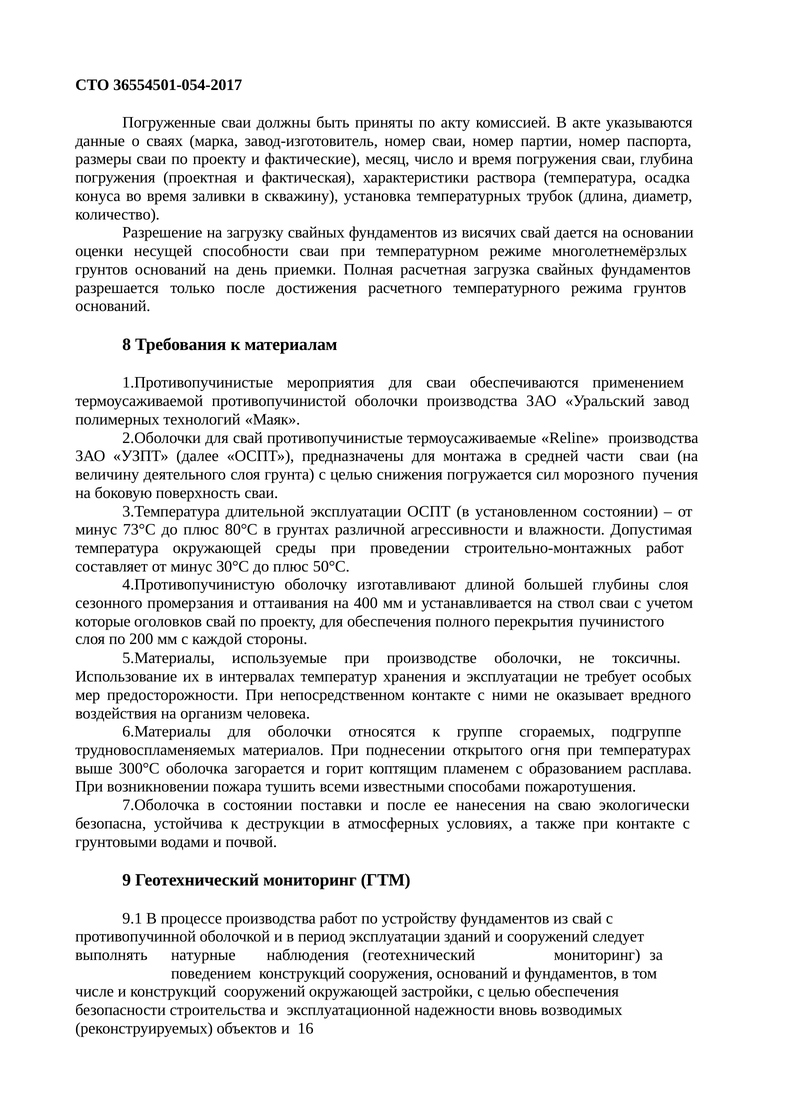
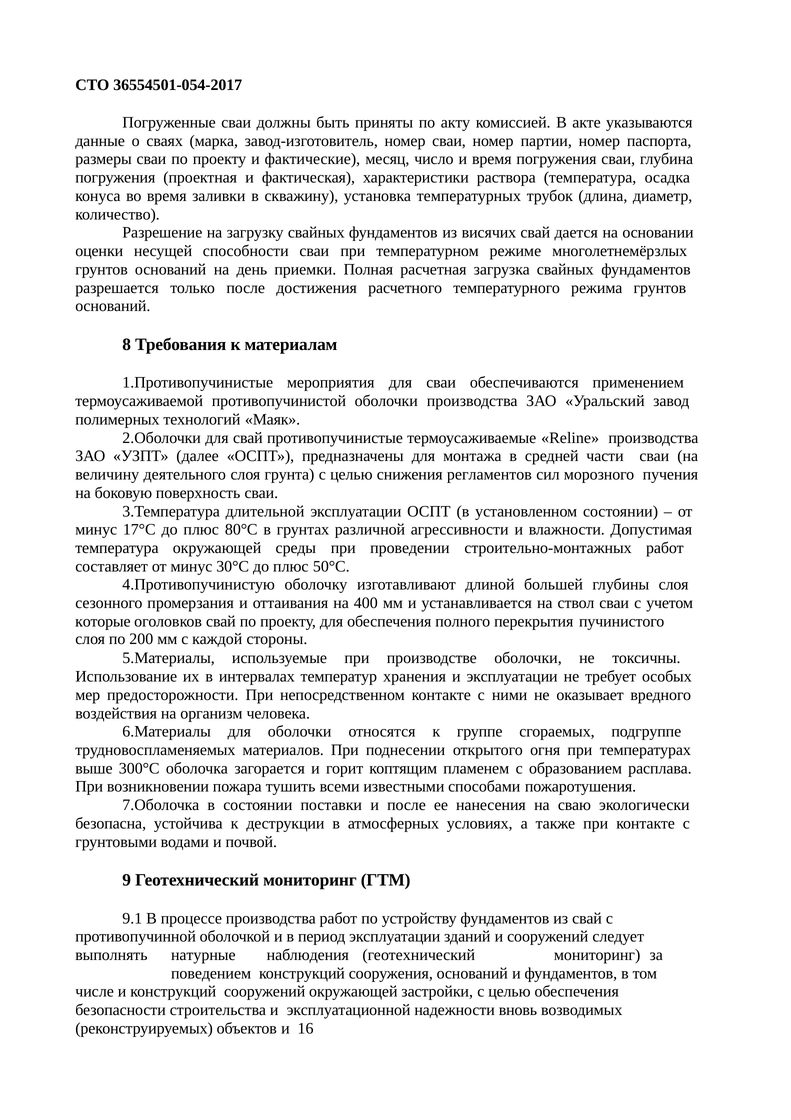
погружается: погружается -> регламентов (489, 474)
73°С: 73°С -> 17°С (139, 529)
